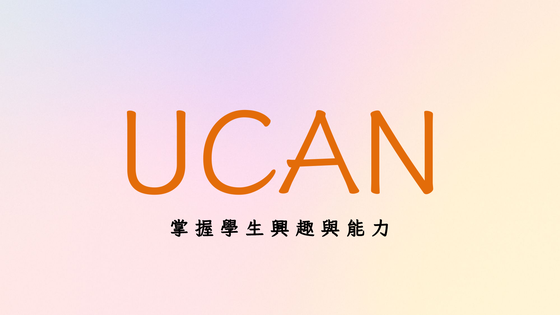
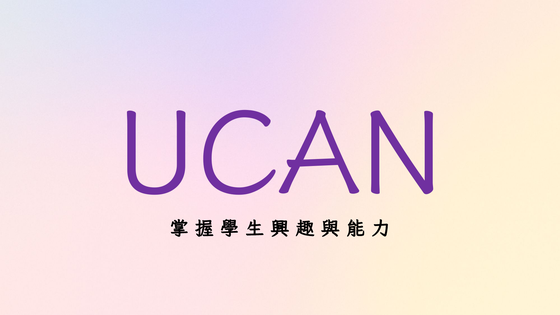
UCAN colour: orange -> purple (280, 154)
